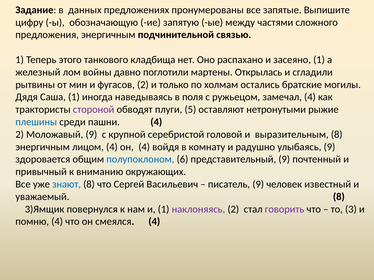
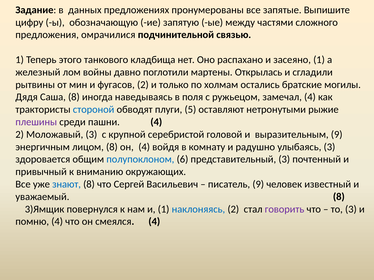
предложения энергичным: энергичным -> омрачилися (108, 35)
Саша 1: 1 -> 8 (74, 97)
стороной colour: purple -> blue (94, 110)
плешины colour: blue -> purple (36, 122)
Моложавый 9: 9 -> 3 (91, 135)
выразительным 8: 8 -> 9 (337, 135)
лицом 4: 4 -> 8 (112, 147)
улыбаясь 9: 9 -> 3 (329, 147)
представительный 9: 9 -> 3 (284, 160)
наклоняясь colour: purple -> blue (198, 209)
